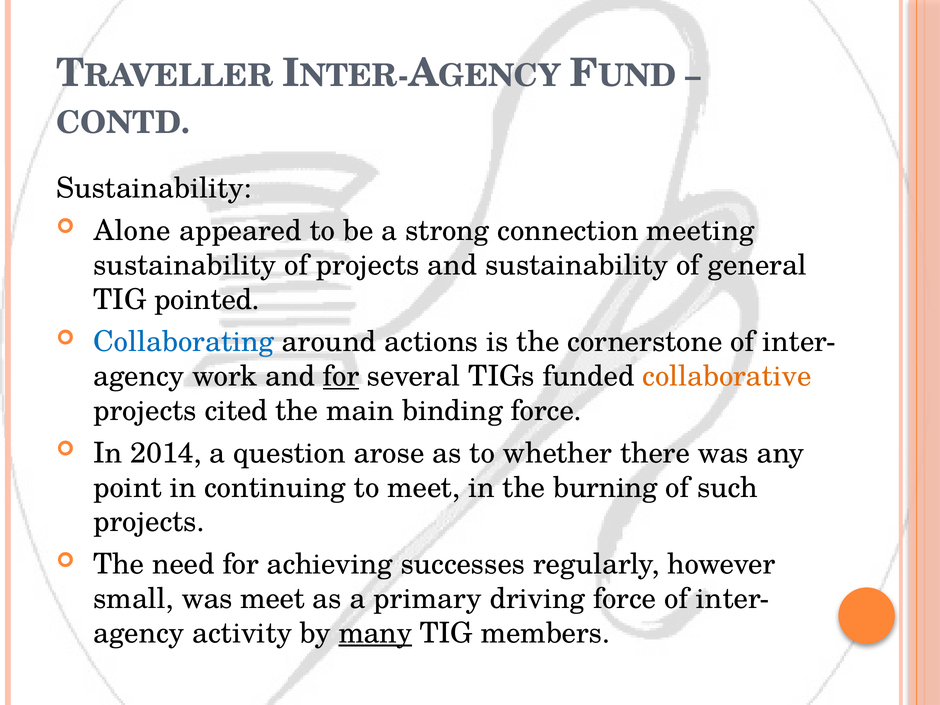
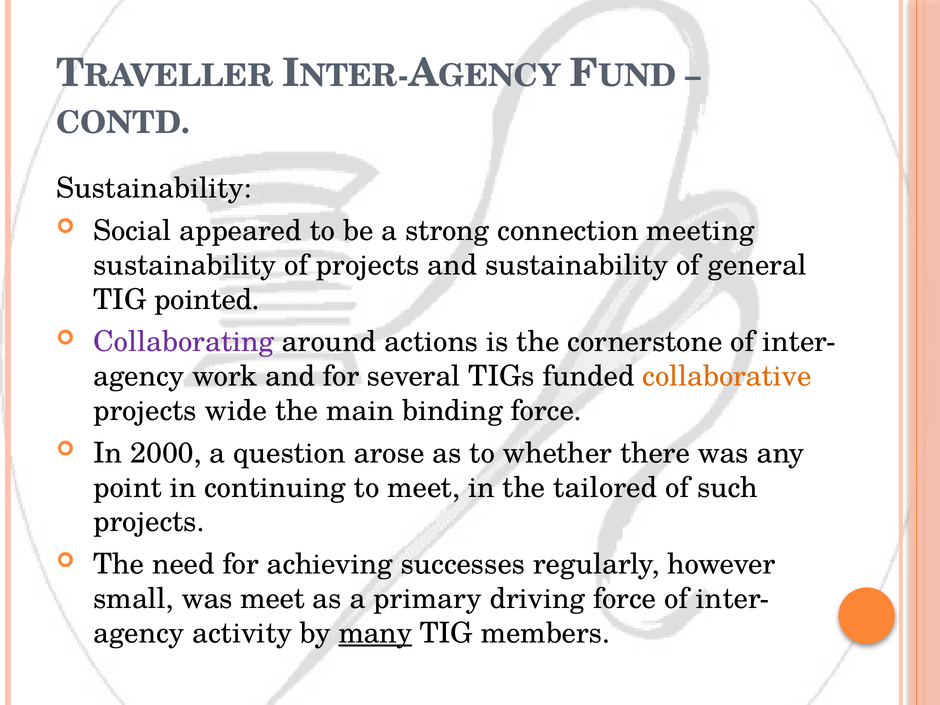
Alone: Alone -> Social (132, 231)
Collaborating colour: blue -> purple (184, 342)
for underline: present -> none (341, 376)
cited: cited -> wide (236, 411)
2014: 2014 -> 2000 (166, 453)
burning: burning -> tailored (605, 488)
